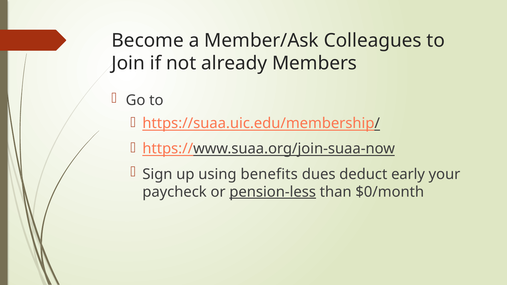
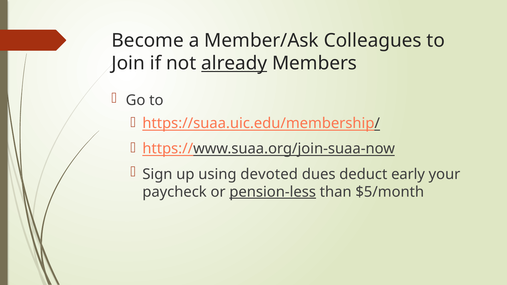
already underline: none -> present (234, 63)
benefits: benefits -> devoted (269, 174)
$0/month: $0/month -> $5/month (390, 192)
